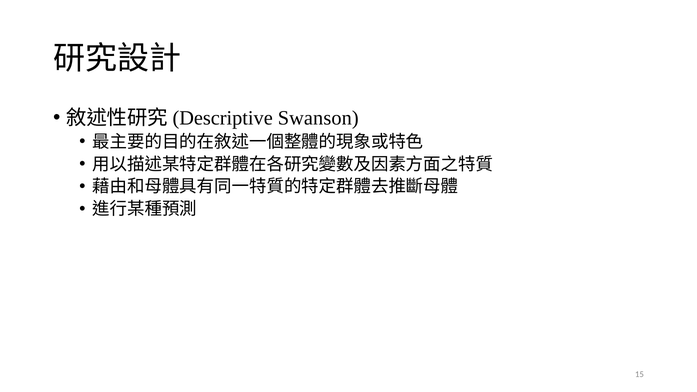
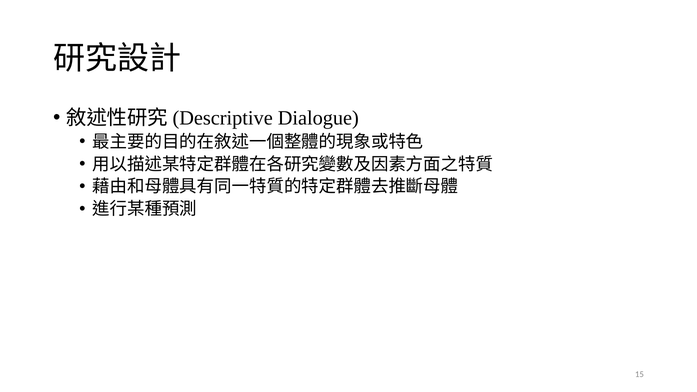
Swanson: Swanson -> Dialogue (318, 118)
